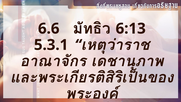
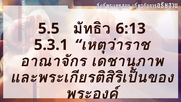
6.6: 6.6 -> 5.5 (49, 29)
